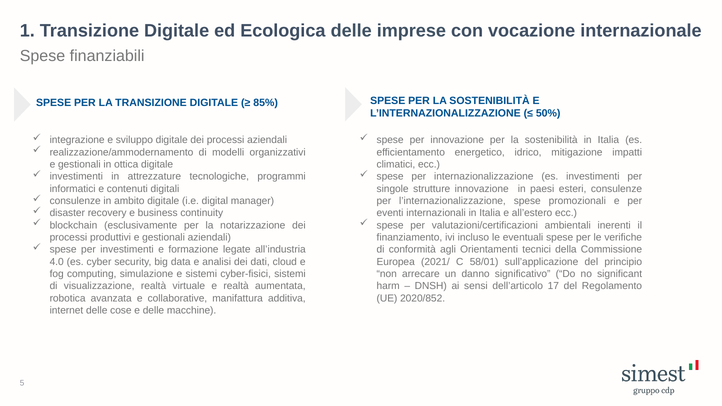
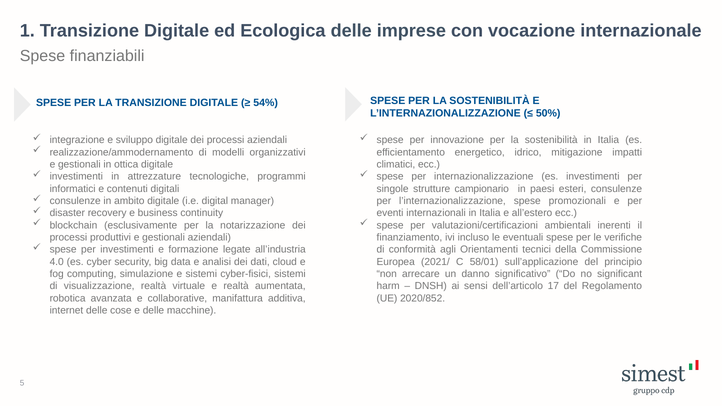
85%: 85% -> 54% (266, 103)
strutture innovazione: innovazione -> campionario (482, 189)
